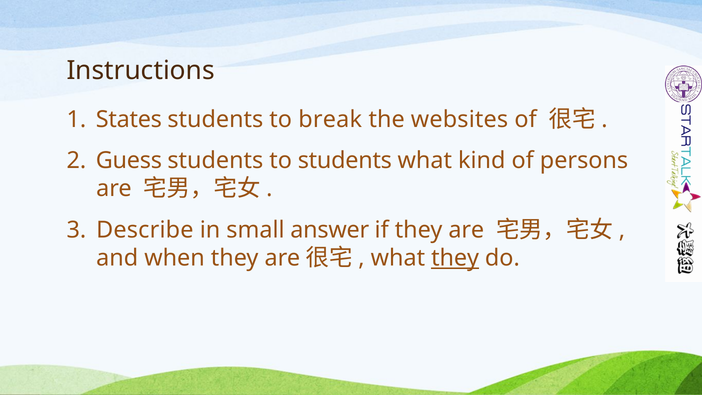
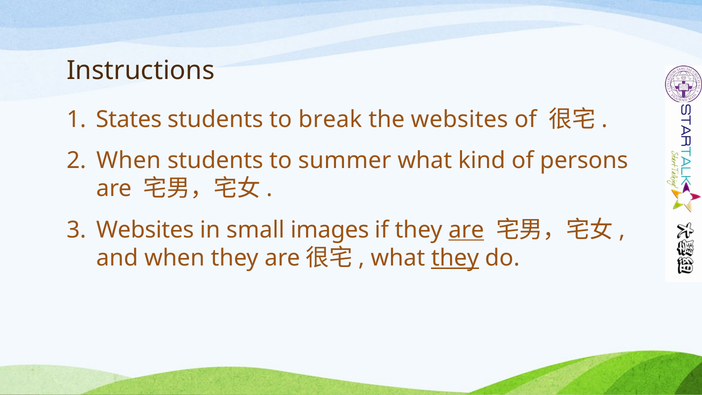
Guess: Guess -> When (129, 161)
to students: students -> summer (345, 161)
Describe: Describe -> Websites (145, 230)
answer: answer -> images (330, 230)
are underline: none -> present (466, 230)
